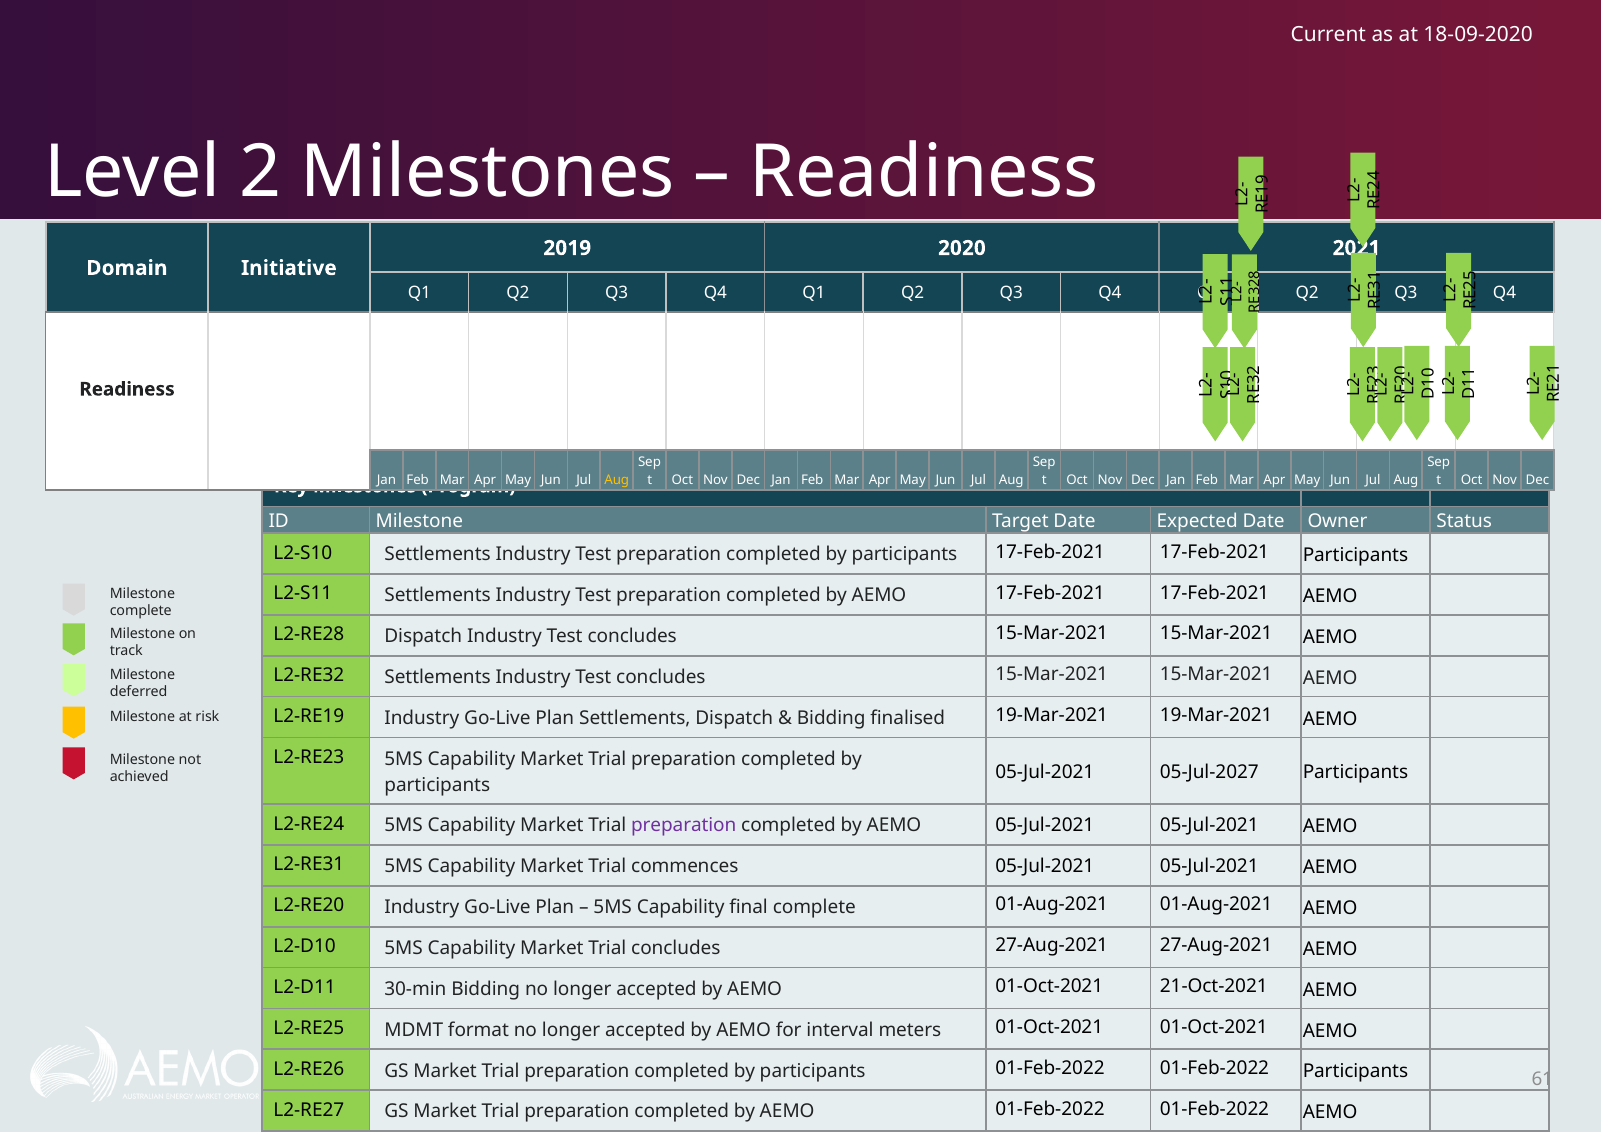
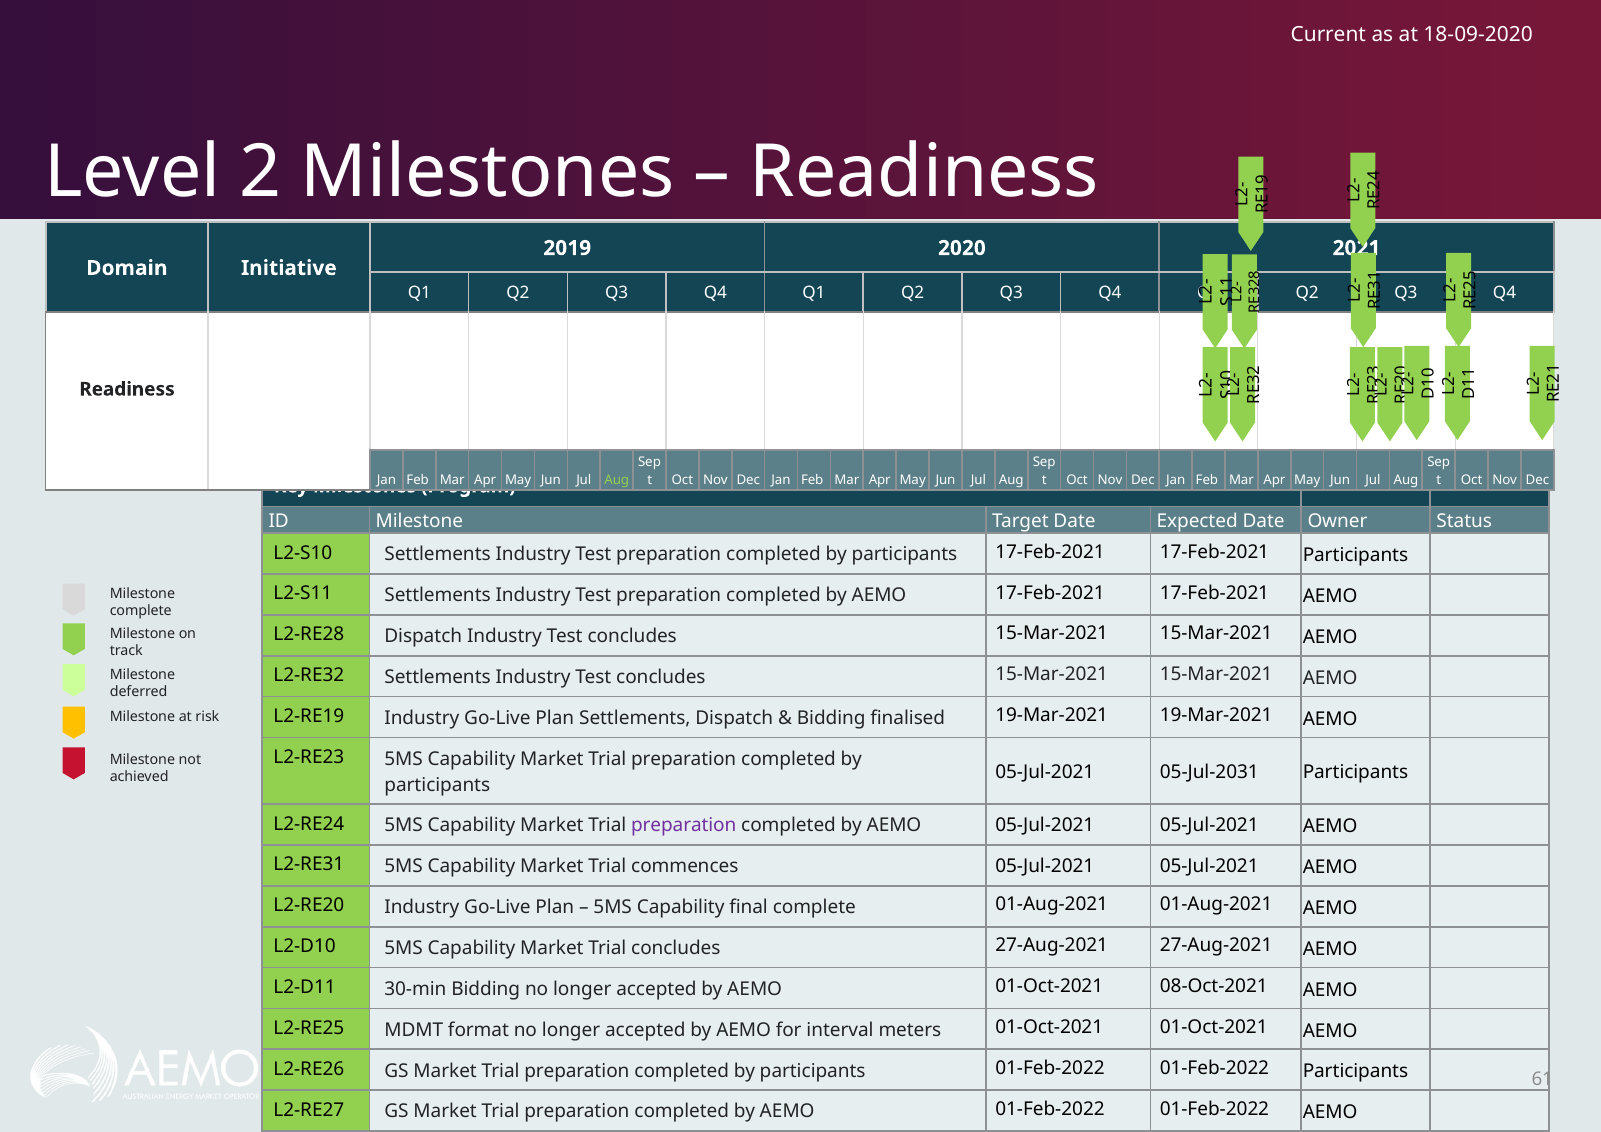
Aug colour: yellow -> light green (617, 480)
05-Jul-2027: 05-Jul-2027 -> 05-Jul-2031 (1209, 772)
21-Oct-2021: 21-Oct-2021 -> 08-Oct-2021 (1214, 986)
